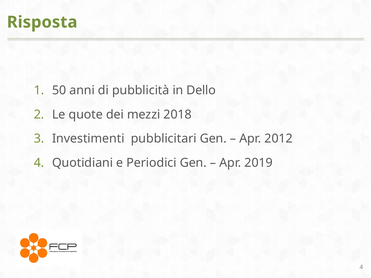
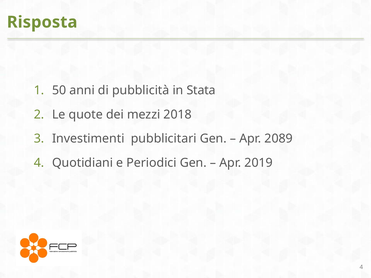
Dello: Dello -> Stata (201, 90)
2012: 2012 -> 2089 (279, 139)
